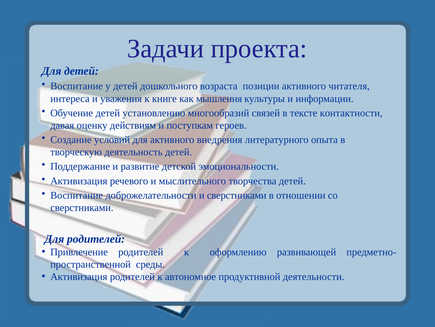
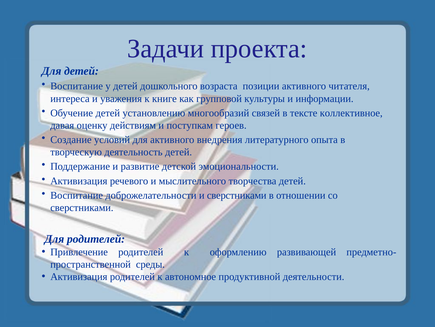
мышления: мышления -> групповой (219, 98)
контактности: контактности -> коллективное (351, 113)
